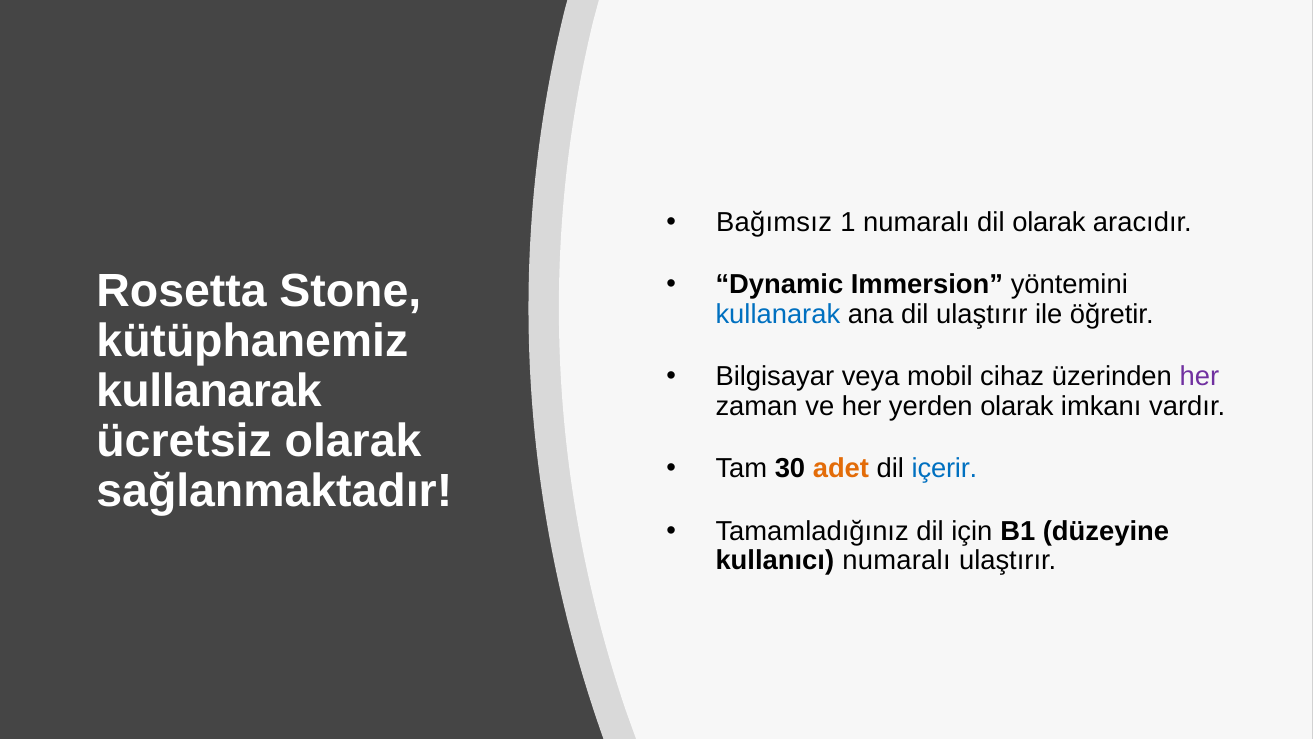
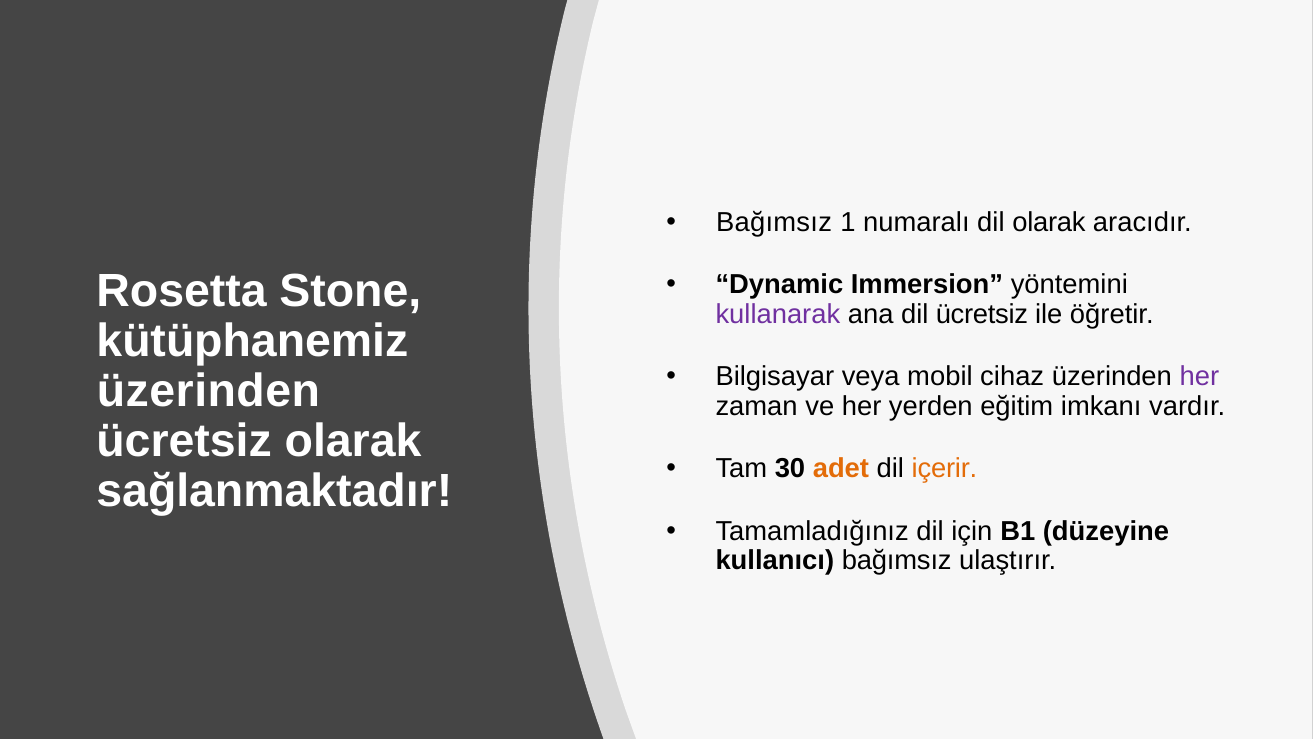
kullanarak colour: blue -> purple (778, 314)
dil ulaştırır: ulaştırır -> ücretsiz (982, 314)
kullanarak: kullanarak -> üzerinden (208, 391)
yerden olarak: olarak -> eğitim (1017, 406)
içerir colour: blue -> orange (944, 468)
kullanıcı numaralı: numaralı -> bağımsız (897, 560)
